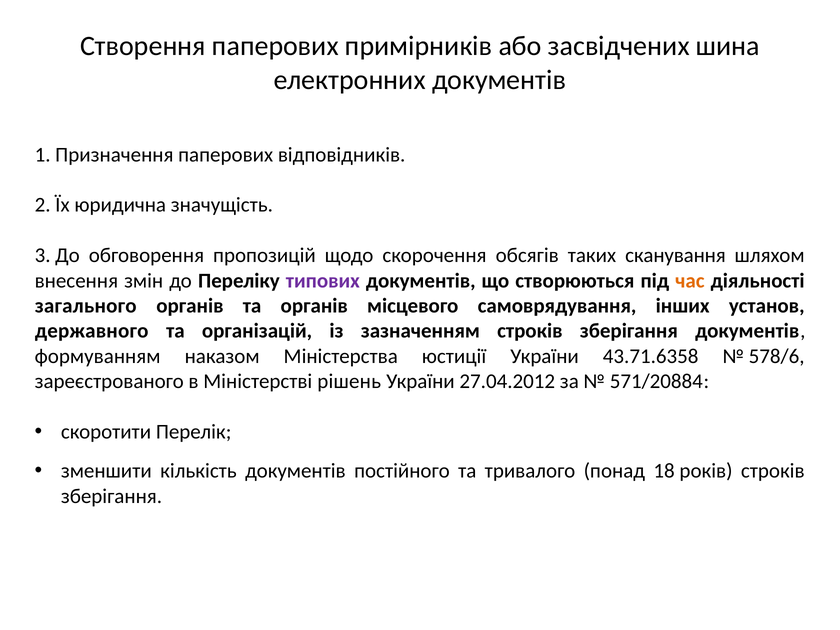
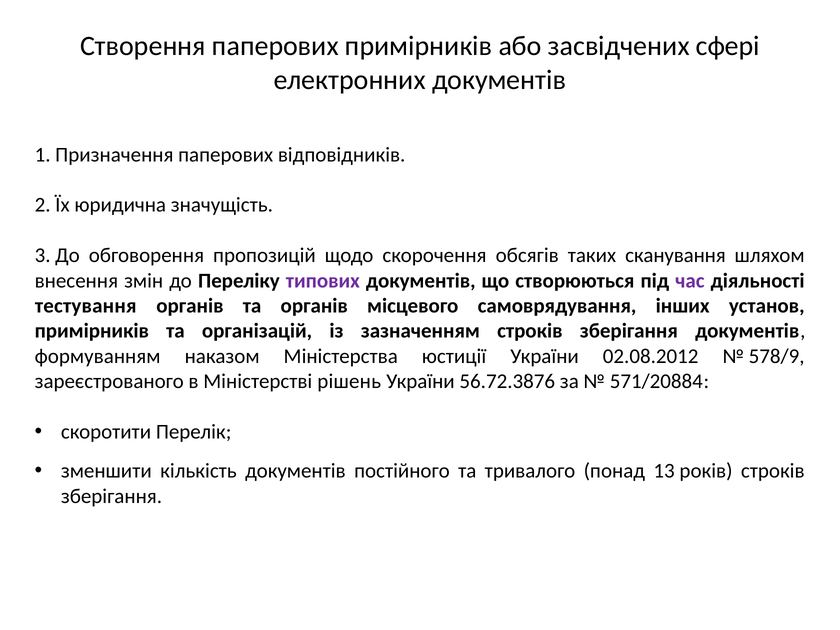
шина: шина -> сфері (728, 46)
час colour: orange -> purple (690, 281)
загального: загального -> тестування (86, 306)
державного: державного -> примірників (92, 331)
43.71.6358: 43.71.6358 -> 02.08.2012 (651, 356)
578/6: 578/6 -> 578/9 (777, 356)
27.04.2012: 27.04.2012 -> 56.72.3876 (507, 381)
18: 18 -> 13 (664, 471)
